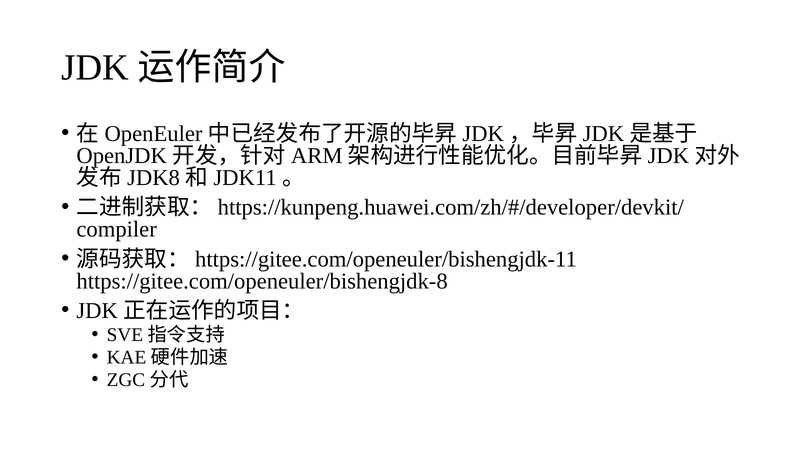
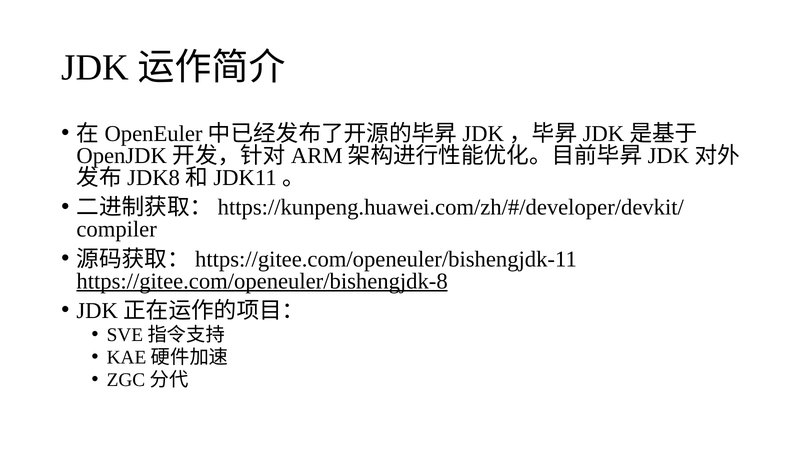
https://gitee.com/openeuler/bishengjdk-8 underline: none -> present (262, 281)
